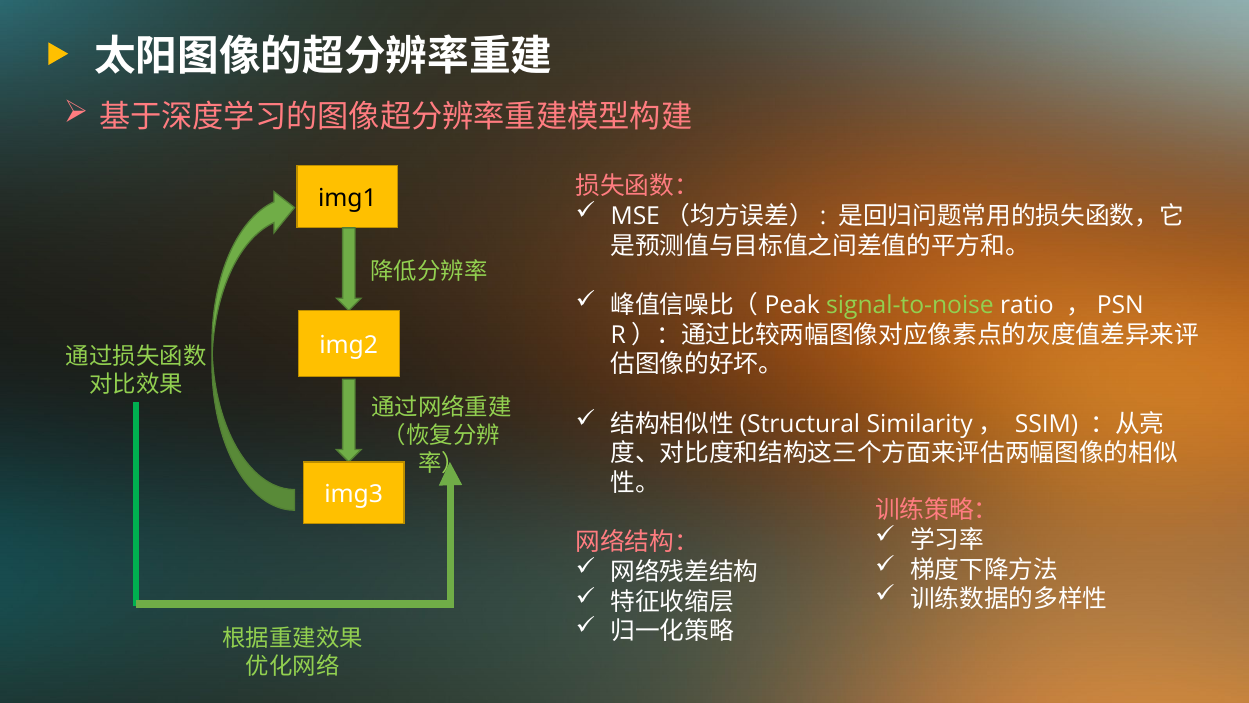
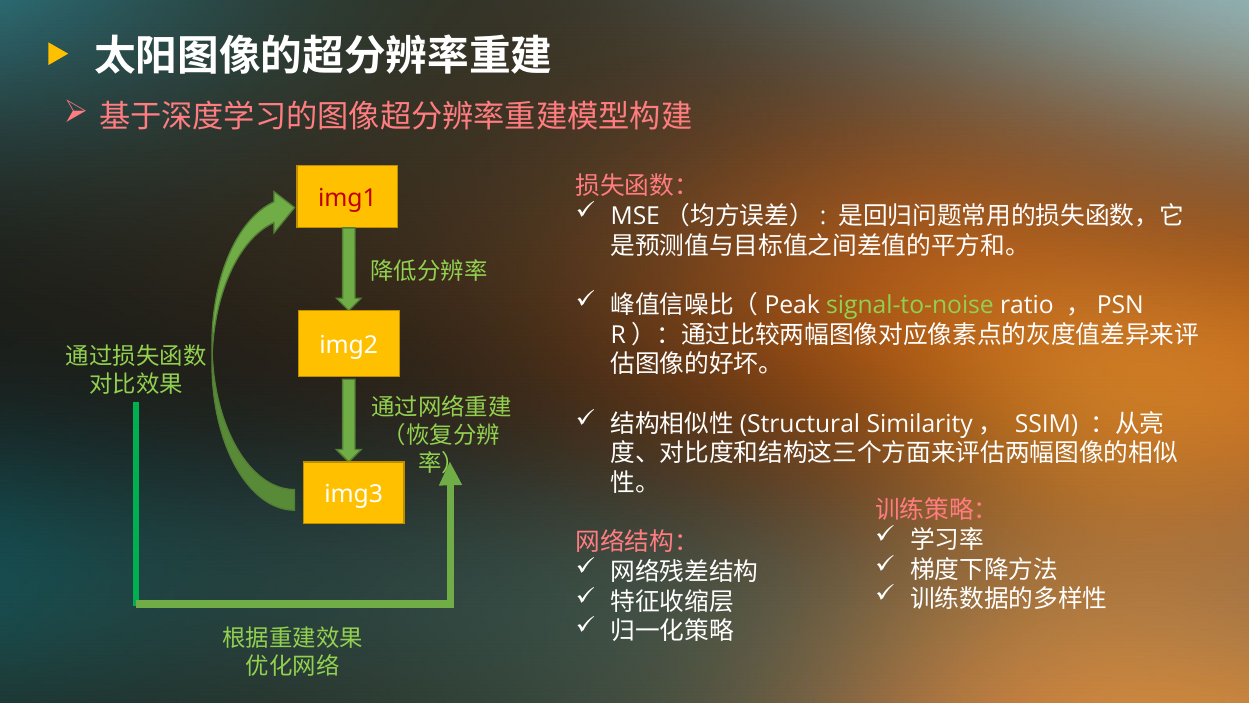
img1 colour: black -> red (347, 198)
